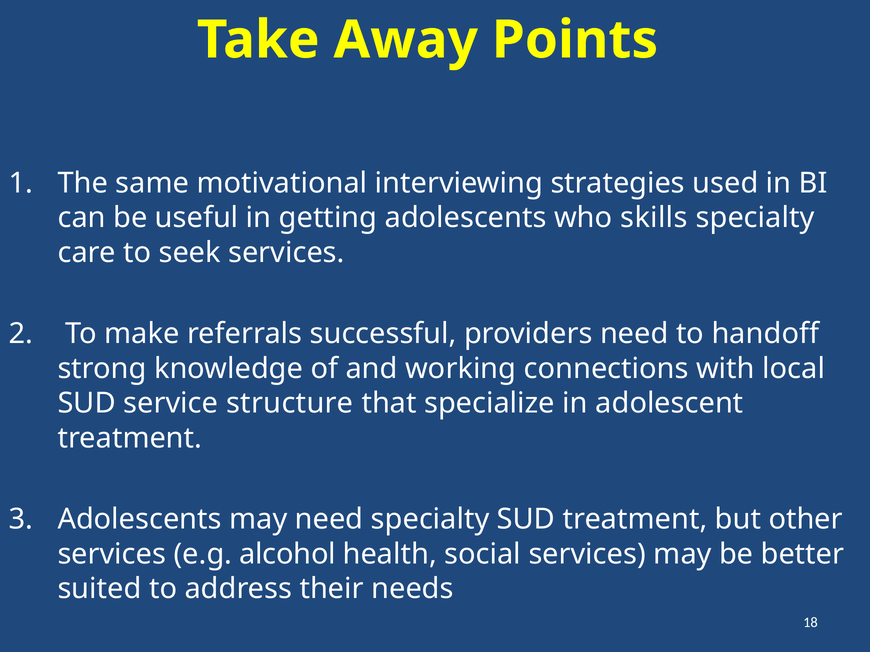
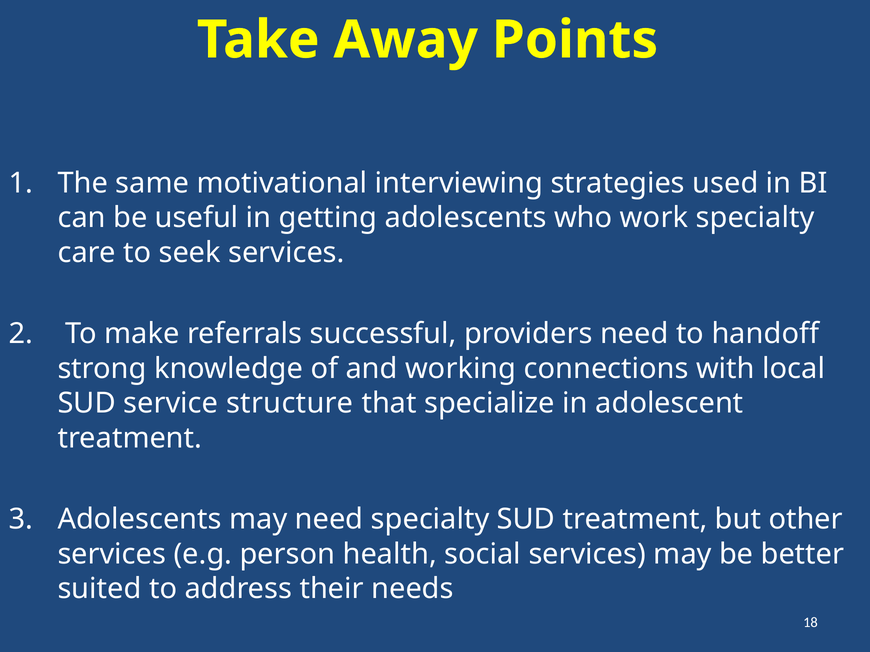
skills: skills -> work (654, 218)
alcohol: alcohol -> person (287, 554)
